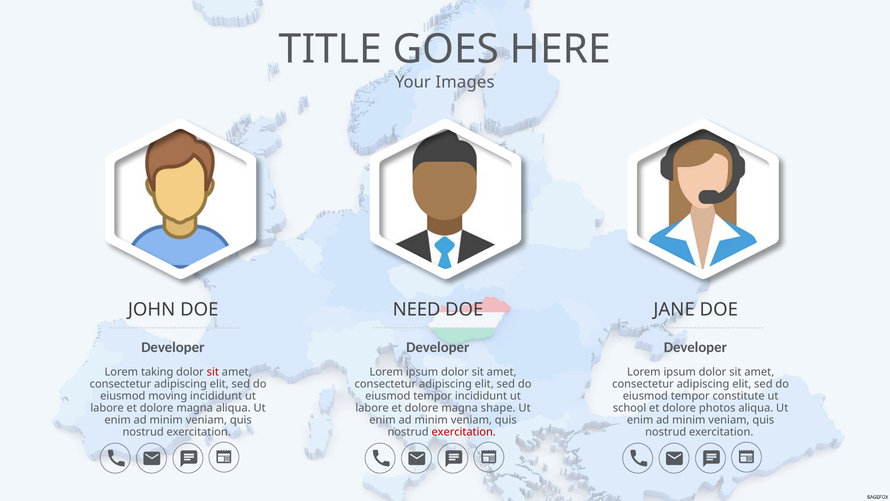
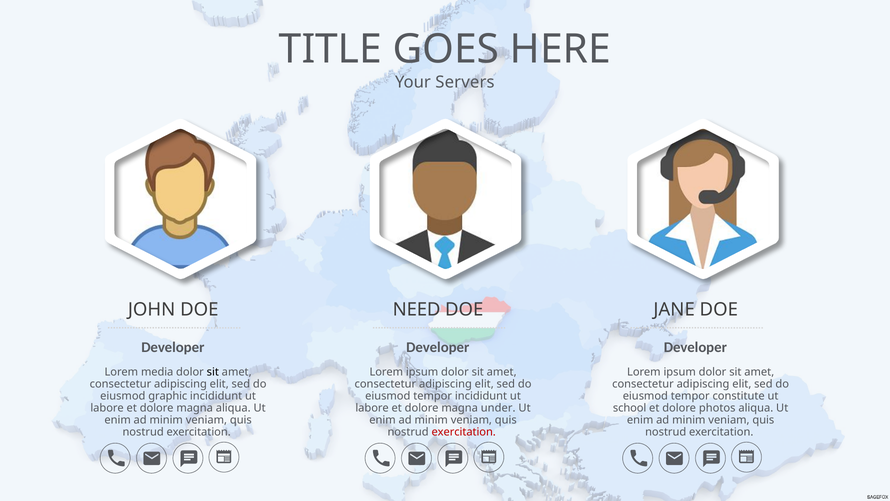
Images: Images -> Servers (465, 82)
taking: taking -> media (157, 372)
sit colour: red -> black (213, 372)
moving: moving -> graphic (168, 396)
shape: shape -> under (498, 408)
